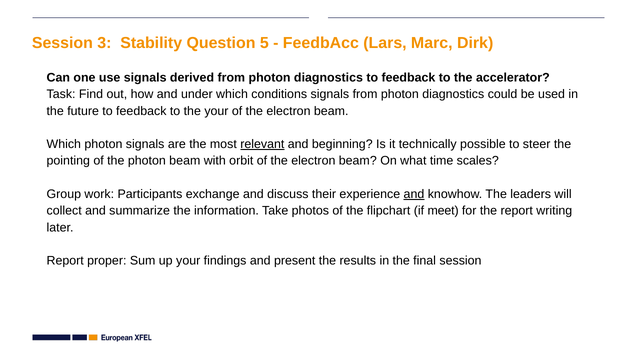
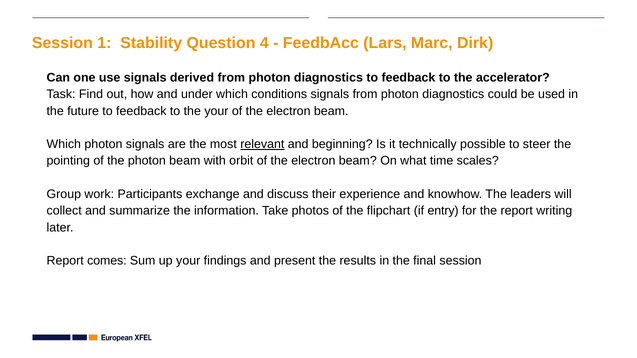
3: 3 -> 1 (104, 43)
5: 5 -> 4 (264, 43)
and underline: present -> none (414, 194)
meet: meet -> entry (443, 211)
proper: proper -> comes (107, 261)
